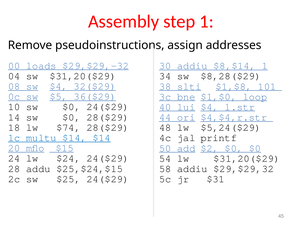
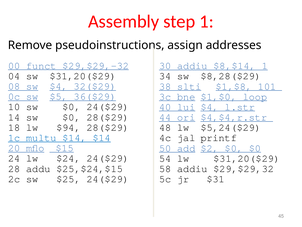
loads: loads -> funct (41, 66)
$74: $74 -> $94 (68, 127)
